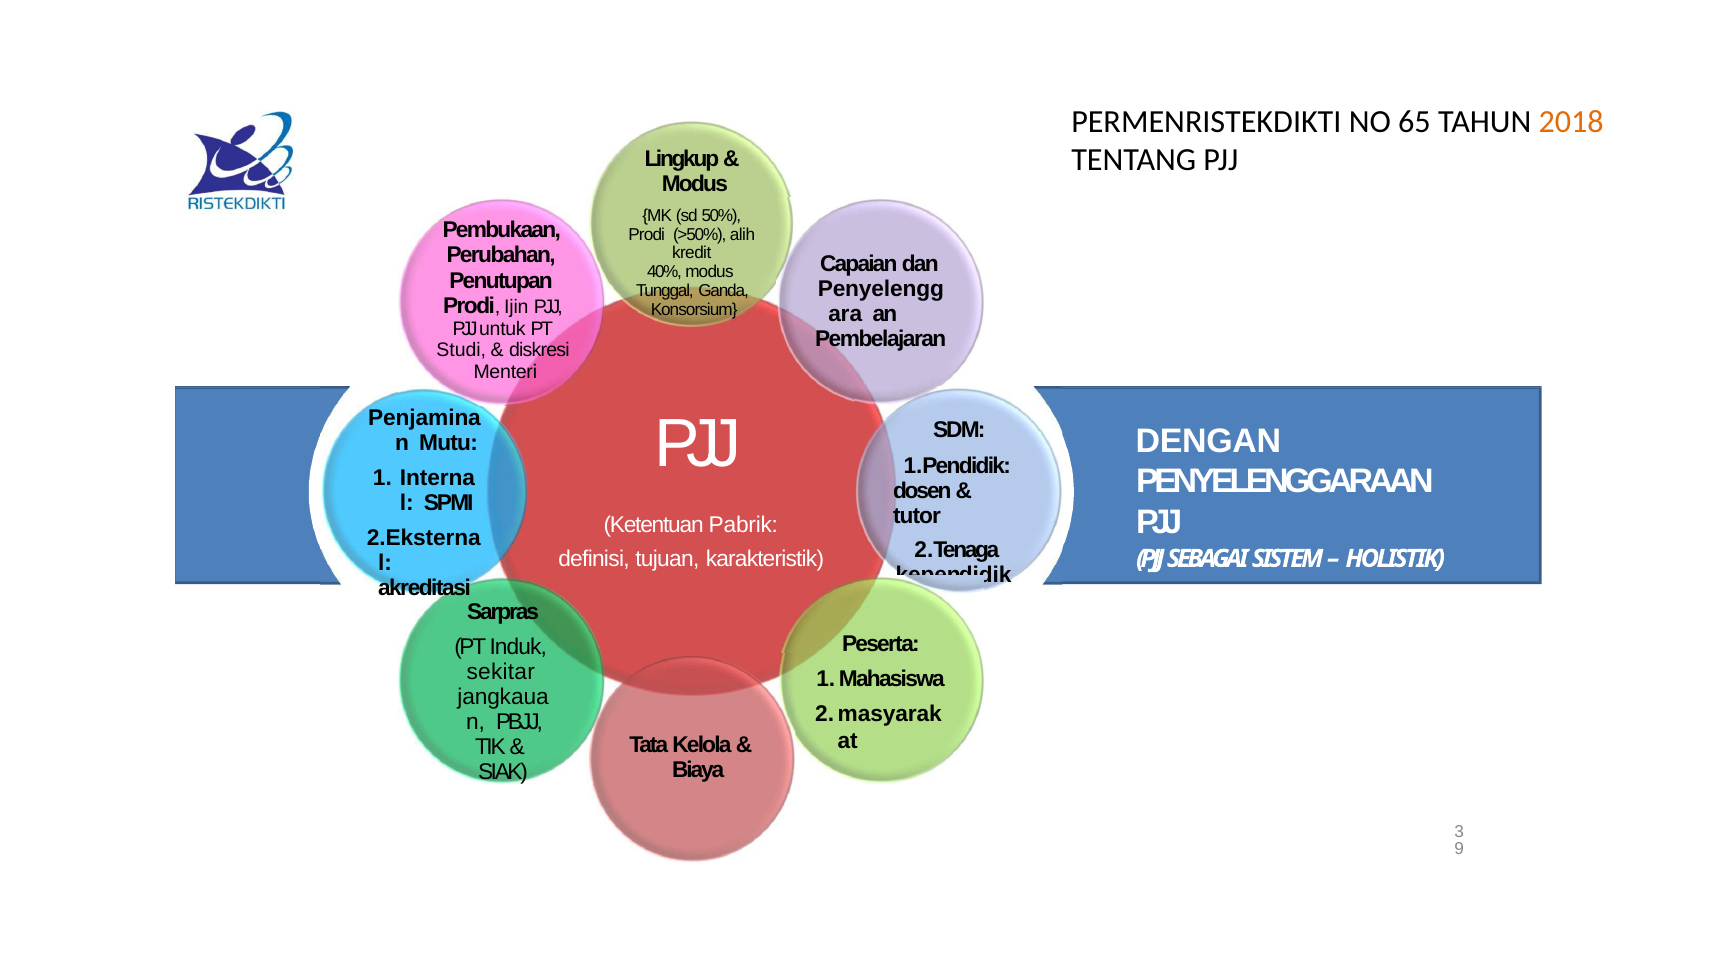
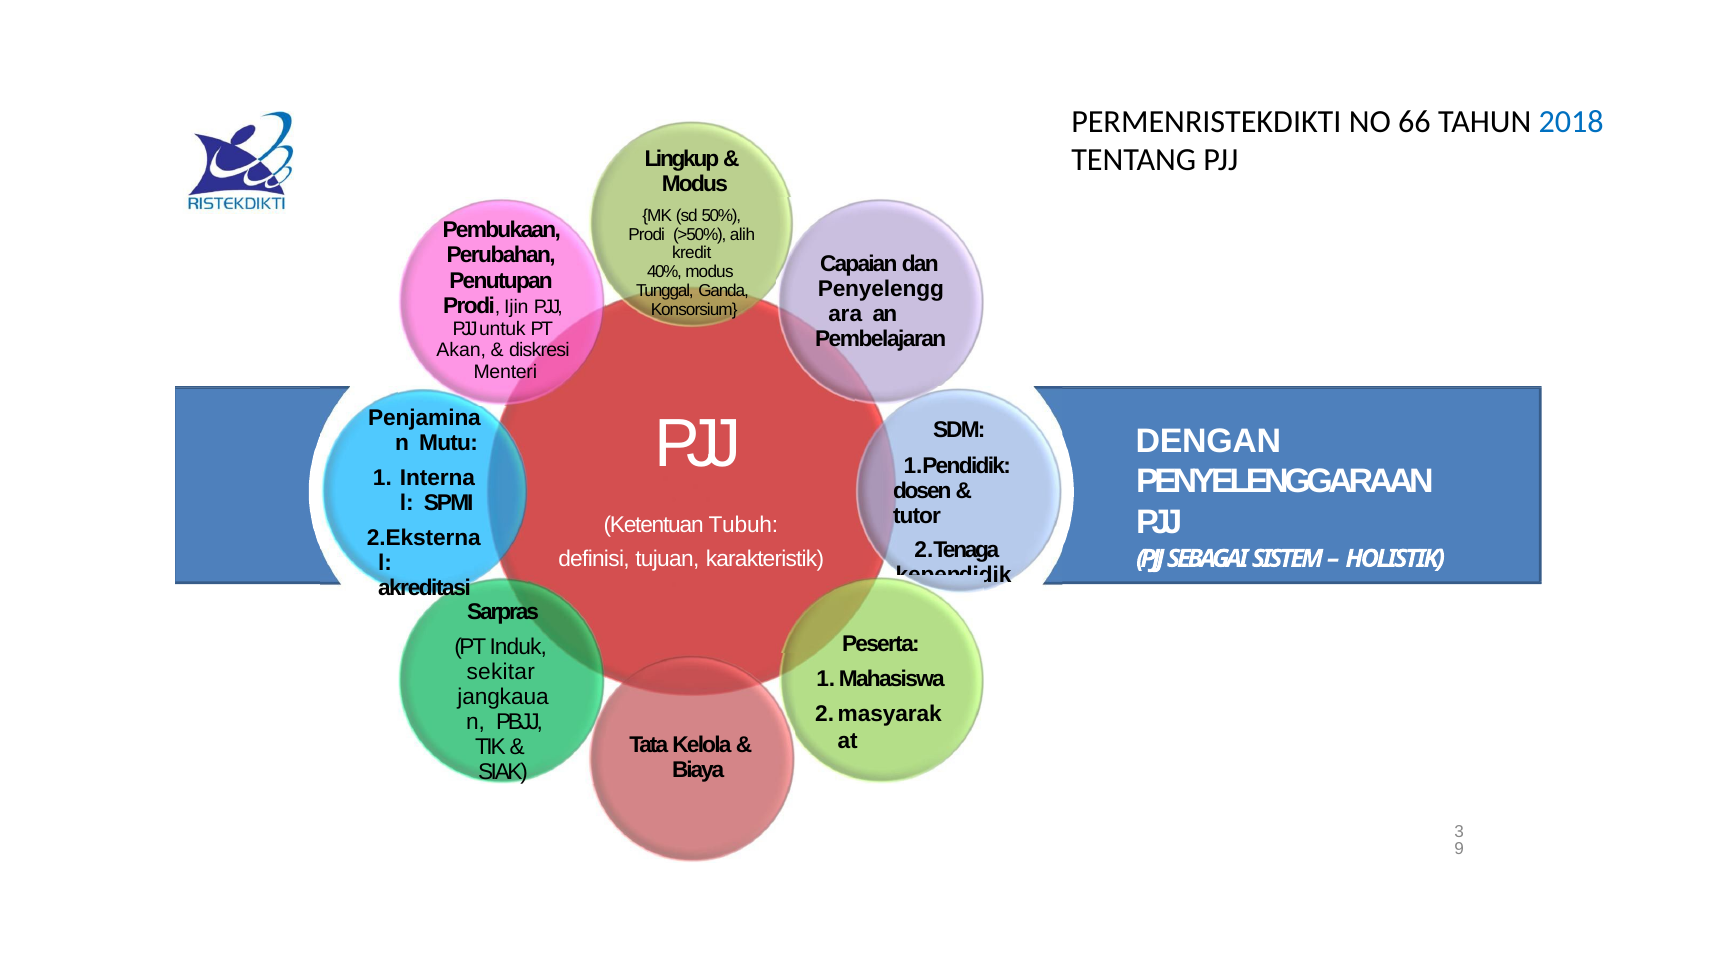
65: 65 -> 66 (1414, 122)
2018 colour: orange -> blue (1571, 122)
Studi: Studi -> Akan (461, 350)
Pabrik: Pabrik -> Tubuh (743, 525)
